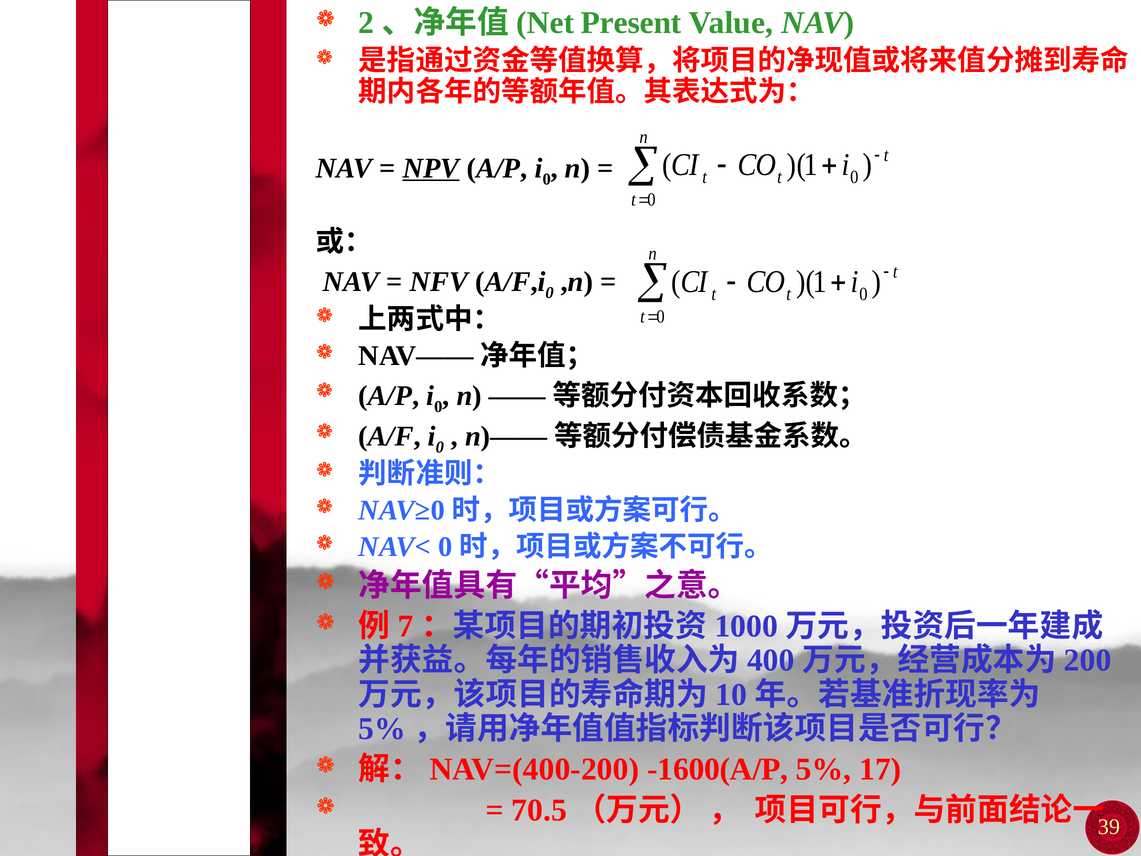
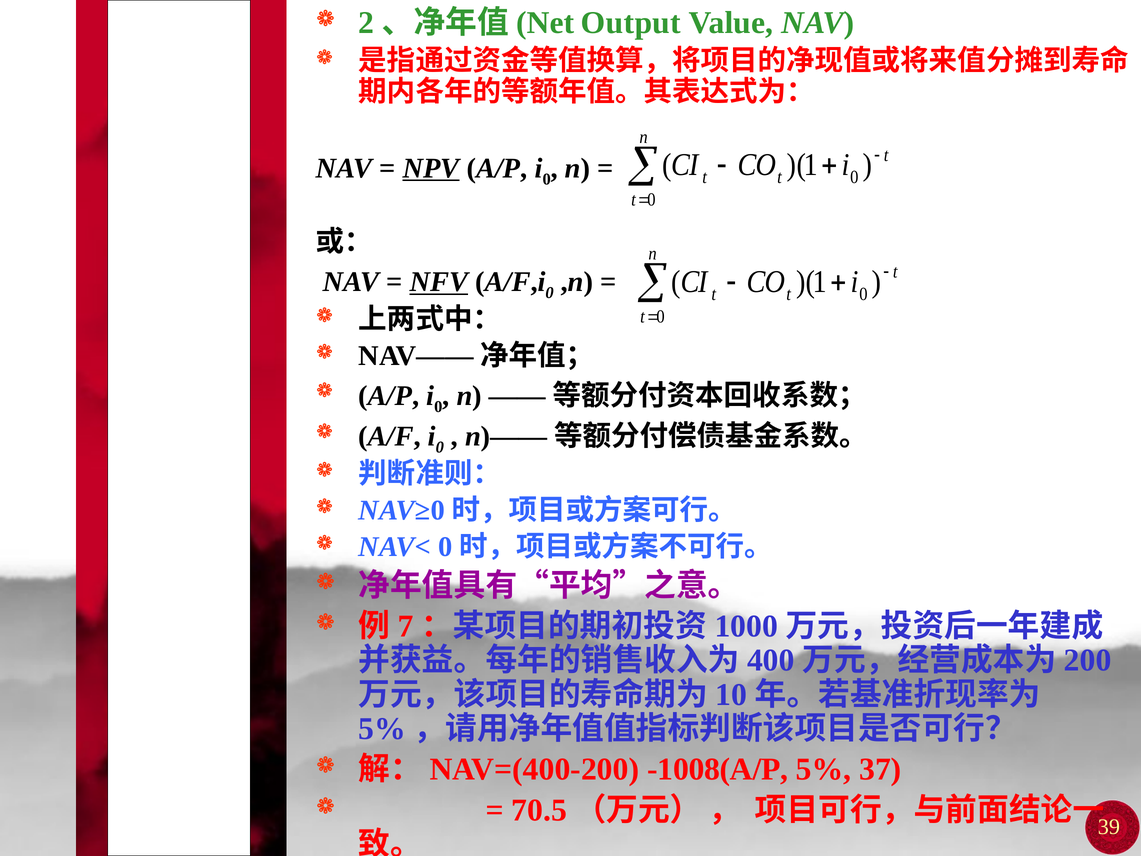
Present: Present -> Output (631, 23)
NFV underline: none -> present (439, 282)
-1600(A/P: -1600(A/P -> -1008(A/P (718, 769)
17: 17 -> 37 (880, 769)
